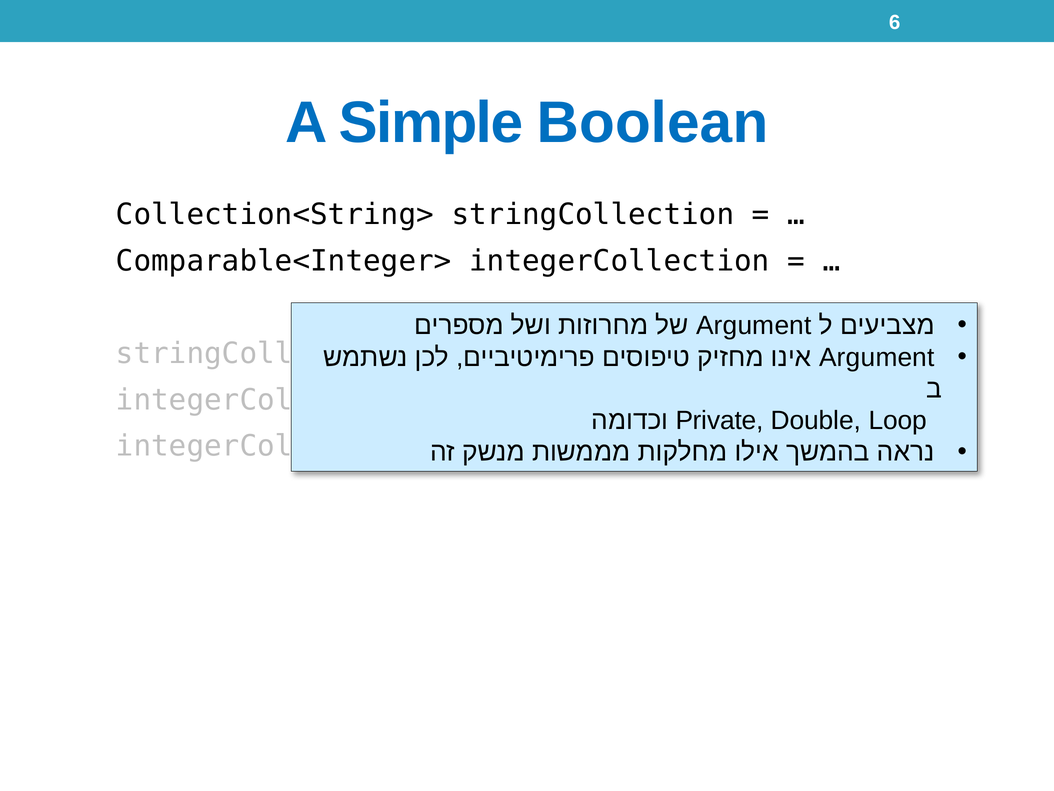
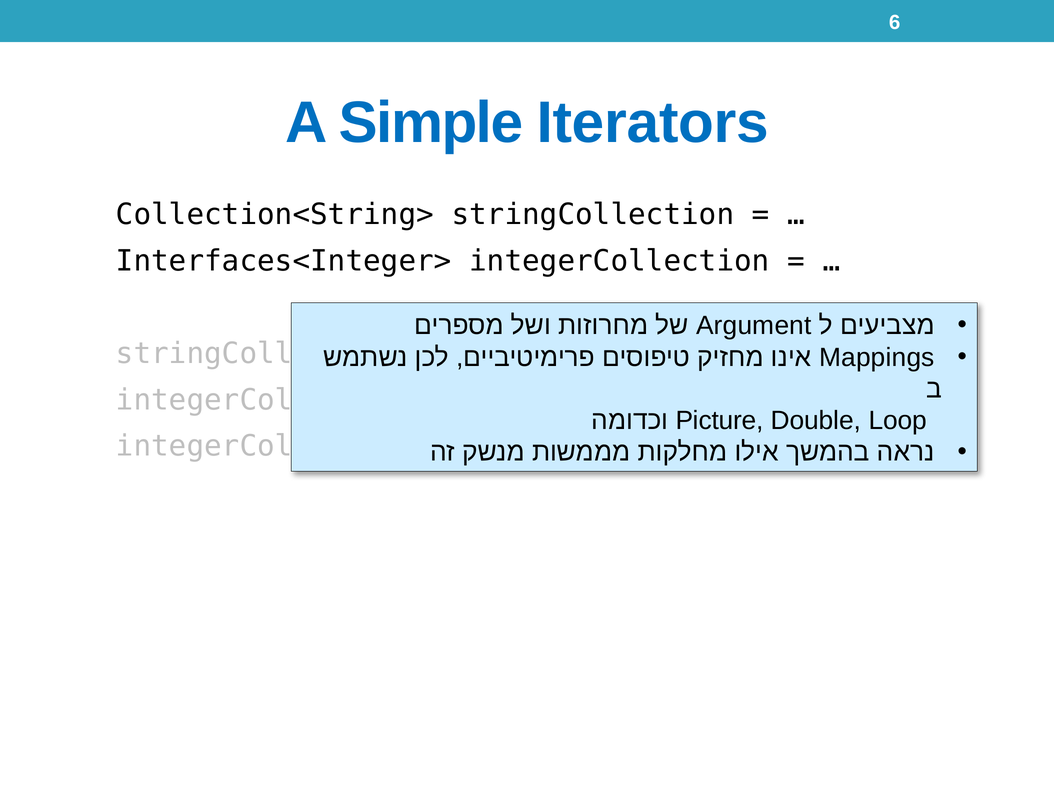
Boolean: Boolean -> Iterators (653, 123)
Comparable<Integer>: Comparable<Integer> -> Interfaces<Integer> (284, 261)
Argument: Argument -> Mappings (877, 357)
Private: Private -> Picture (719, 420)
